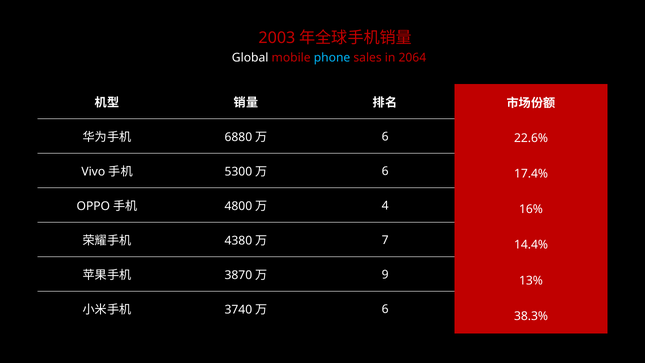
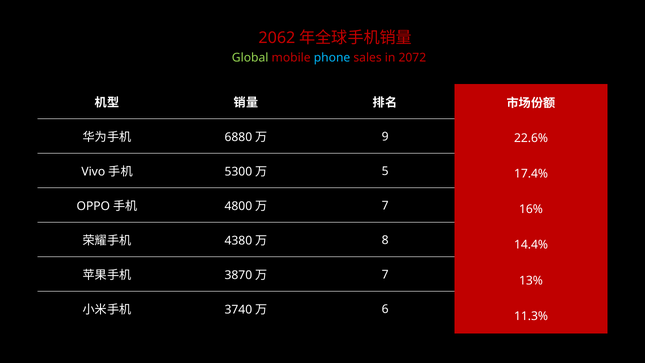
2003: 2003 -> 2062 (277, 38)
Global colour: white -> light green (250, 58)
2064: 2064 -> 2072 (412, 58)
6: 6 -> 9 (385, 136)
6: 6 -> 5 (385, 171)
4: 4 -> 7 (385, 206)
7: 7 -> 8 (385, 240)
9: 9 -> 7 (385, 275)
38.3%: 38.3% -> 11.3% (531, 316)
